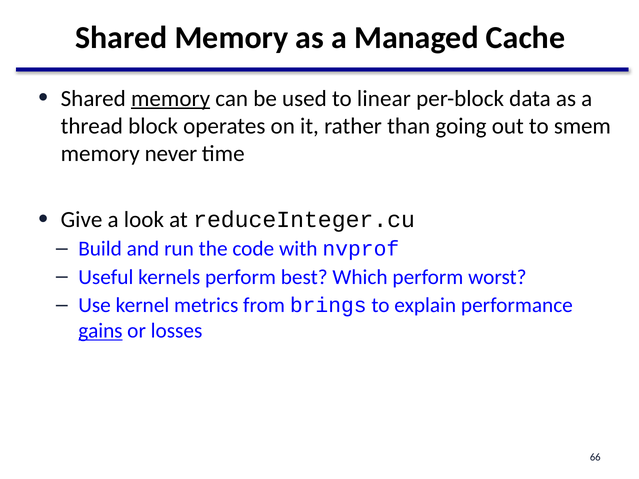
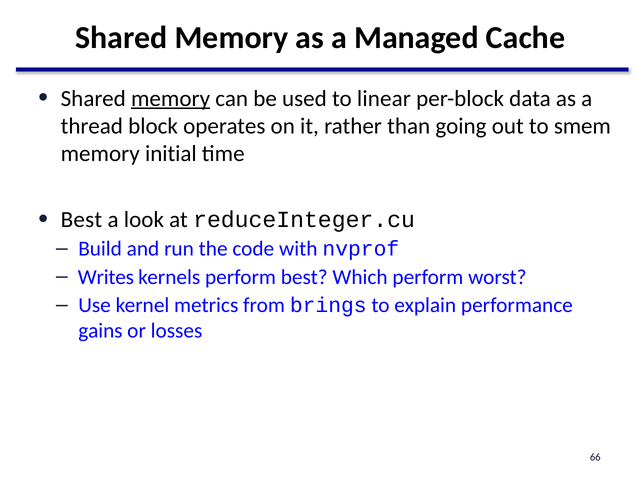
never: never -> initial (171, 154)
Give: Give -> Best (81, 220)
Useful: Useful -> Writes (106, 277)
gains underline: present -> none (100, 331)
